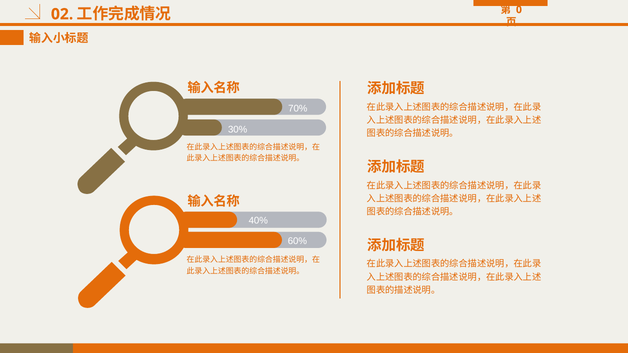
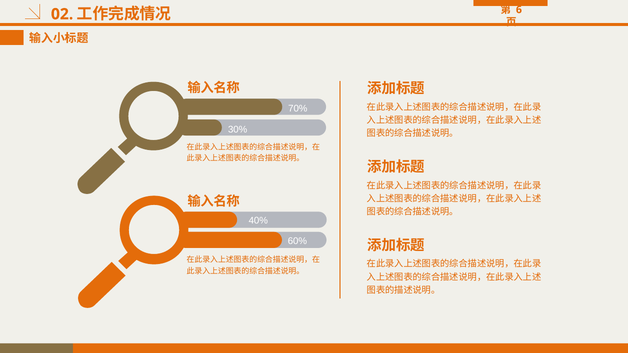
0: 0 -> 6 (519, 10)
